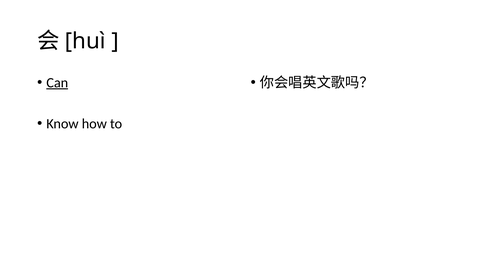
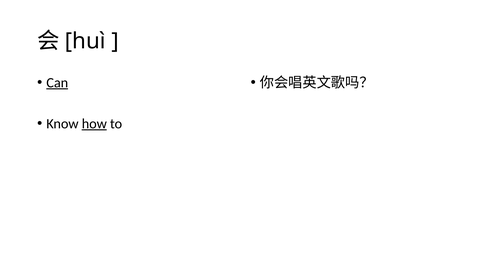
how underline: none -> present (94, 123)
